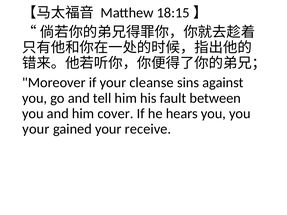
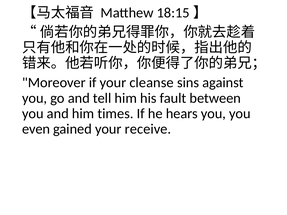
cover: cover -> times (115, 114)
your: your -> even (36, 129)
